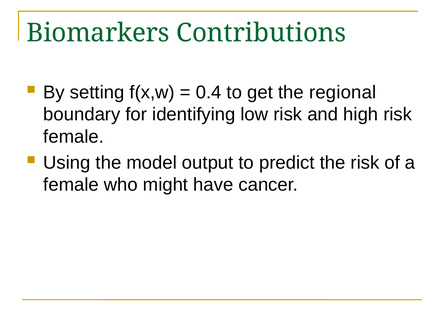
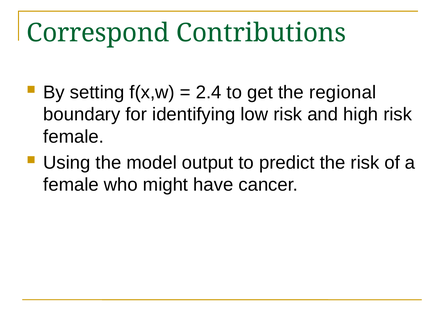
Biomarkers: Biomarkers -> Correspond (98, 33)
0.4: 0.4 -> 2.4 (209, 92)
